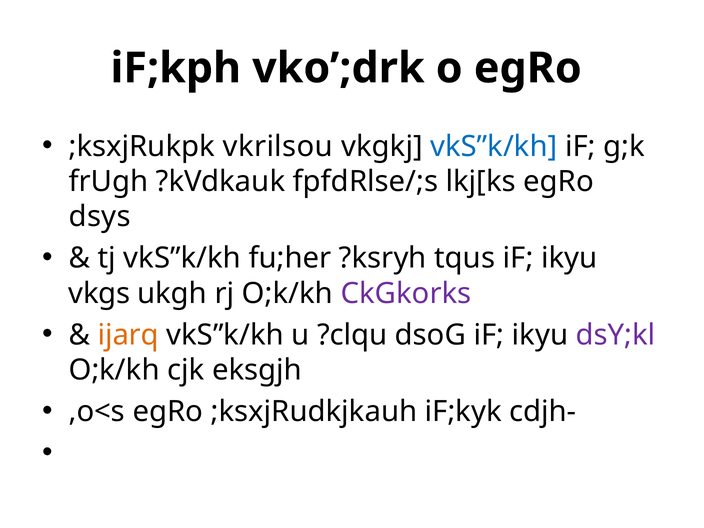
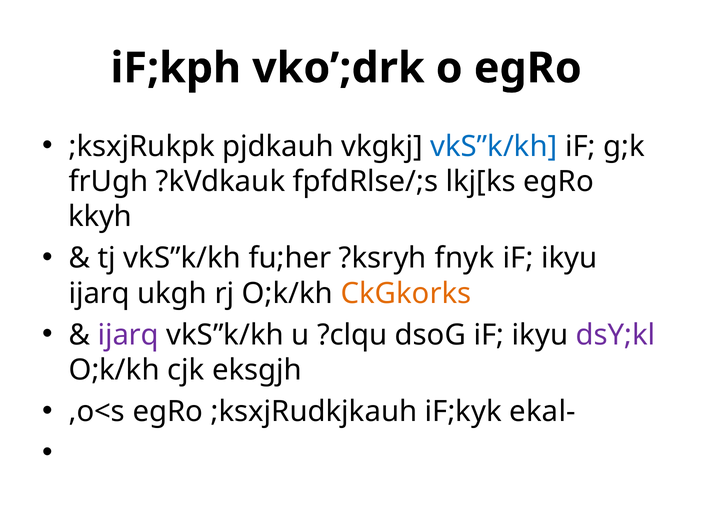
vkrilsou: vkrilsou -> pjdkauh (278, 146)
dsys: dsys -> kkyh (100, 217)
tqus: tqus -> fnyk (465, 258)
vkgs: vkgs -> ijarq (99, 293)
CkGkorks colour: purple -> orange (406, 293)
ijarq colour: orange -> purple (128, 335)
cdjh-: cdjh- -> ekal- (543, 412)
